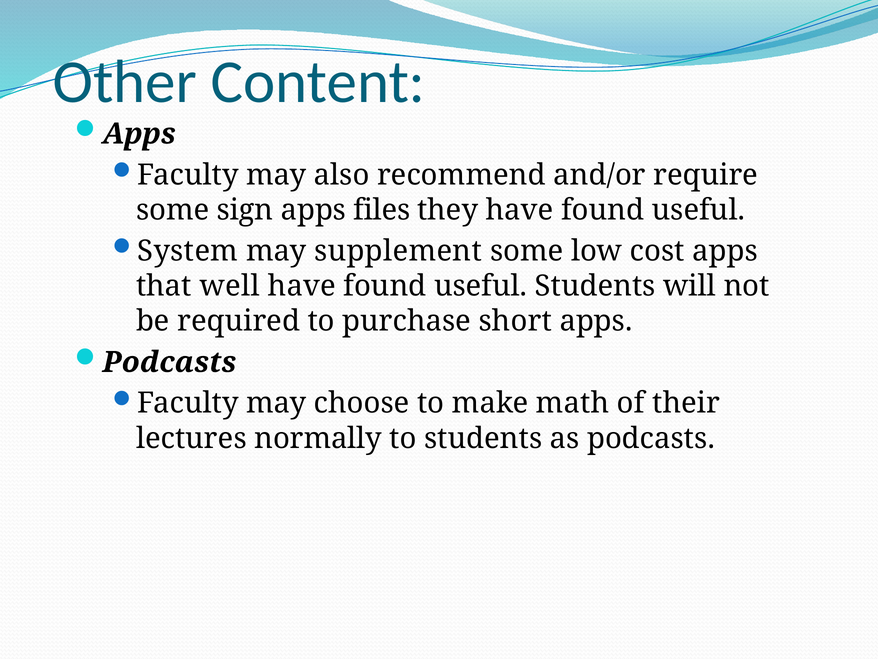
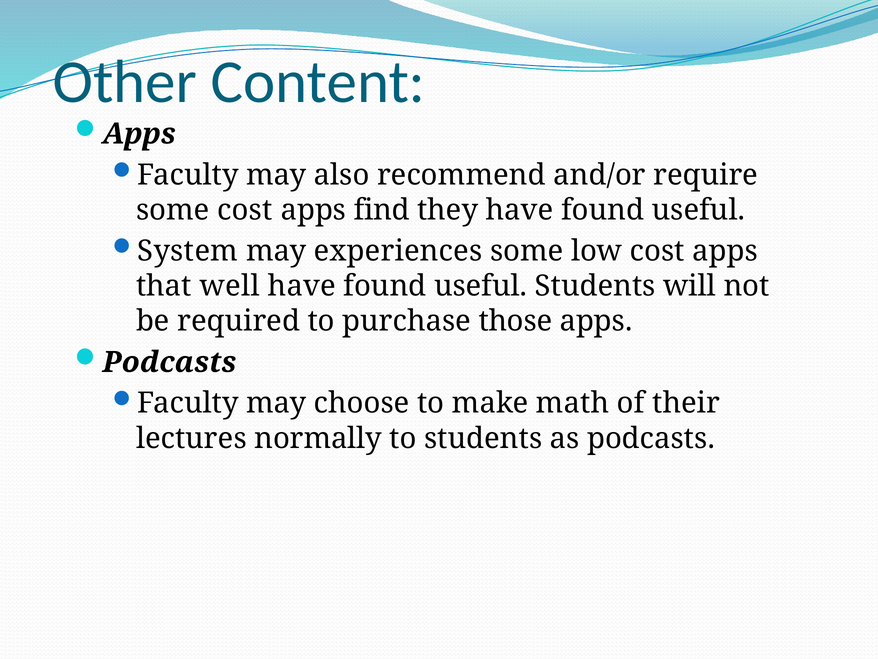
some sign: sign -> cost (245, 210)
files: files -> find (382, 210)
supplement: supplement -> experiences (398, 251)
short: short -> those (515, 321)
